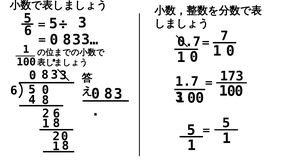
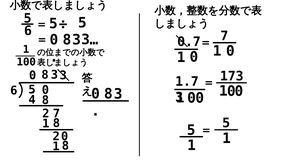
3: 3 -> 5 (82, 23)
2 6: 6 -> 7 (56, 113)
